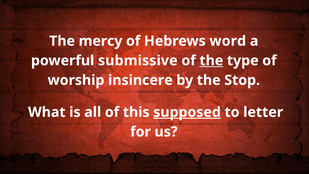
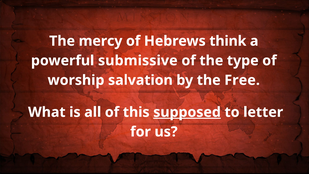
word: word -> think (228, 41)
the underline: present -> none (211, 61)
insincere: insincere -> salvation (140, 80)
Stop: Stop -> Free (242, 80)
